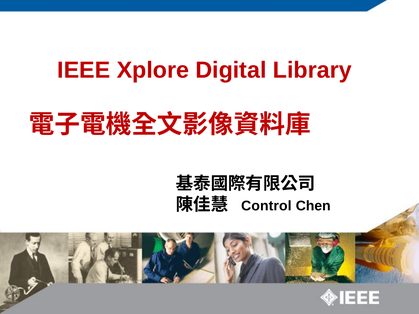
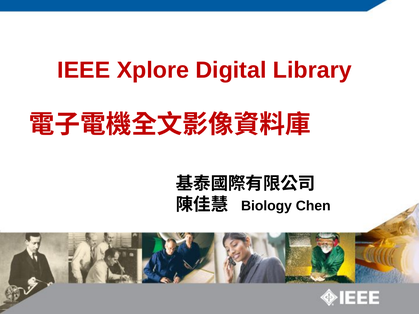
Control: Control -> Biology (266, 206)
